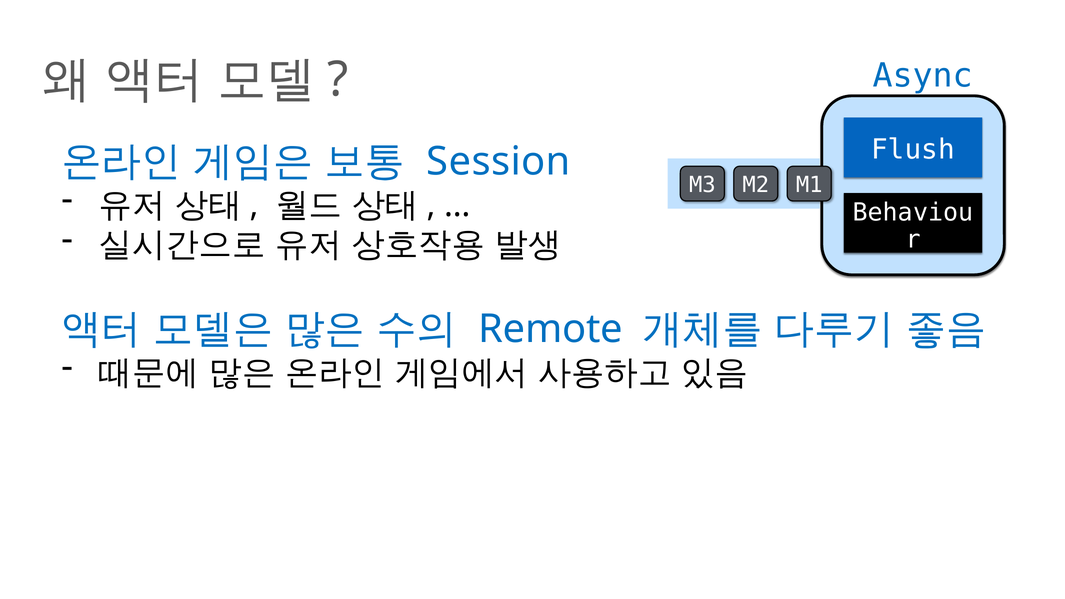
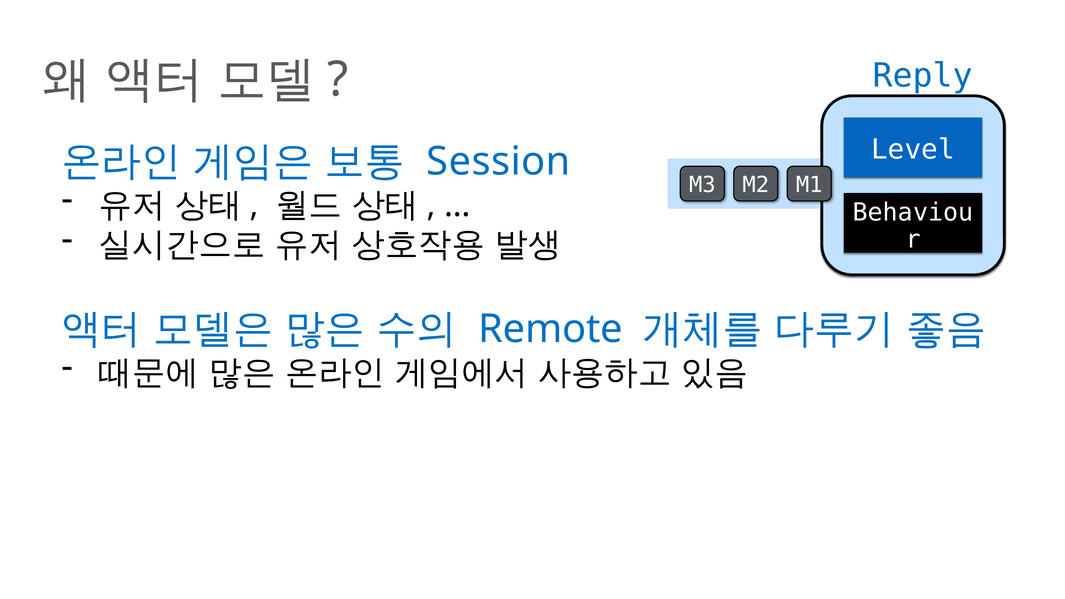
Async: Async -> Reply (923, 76)
Flush: Flush -> Level (913, 149)
